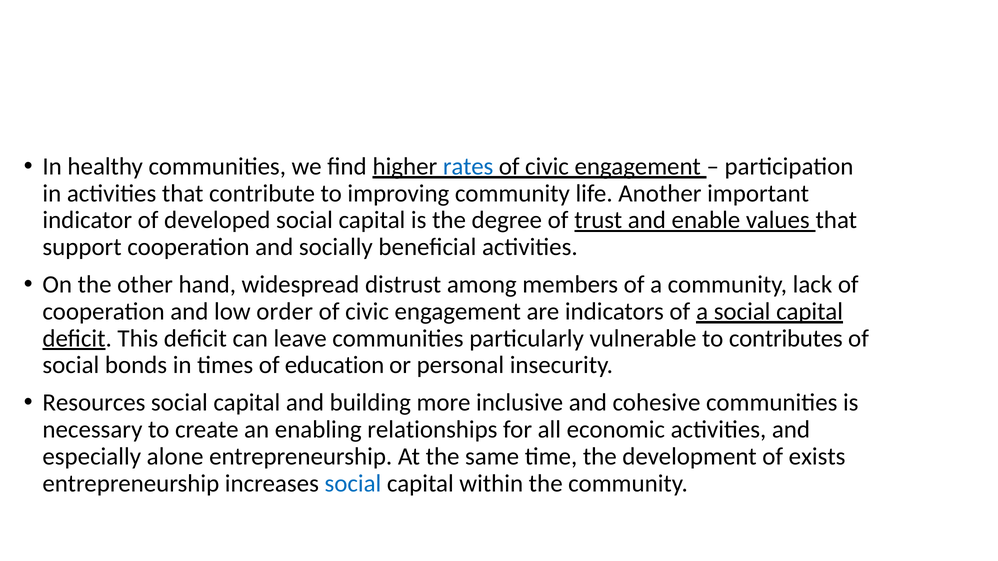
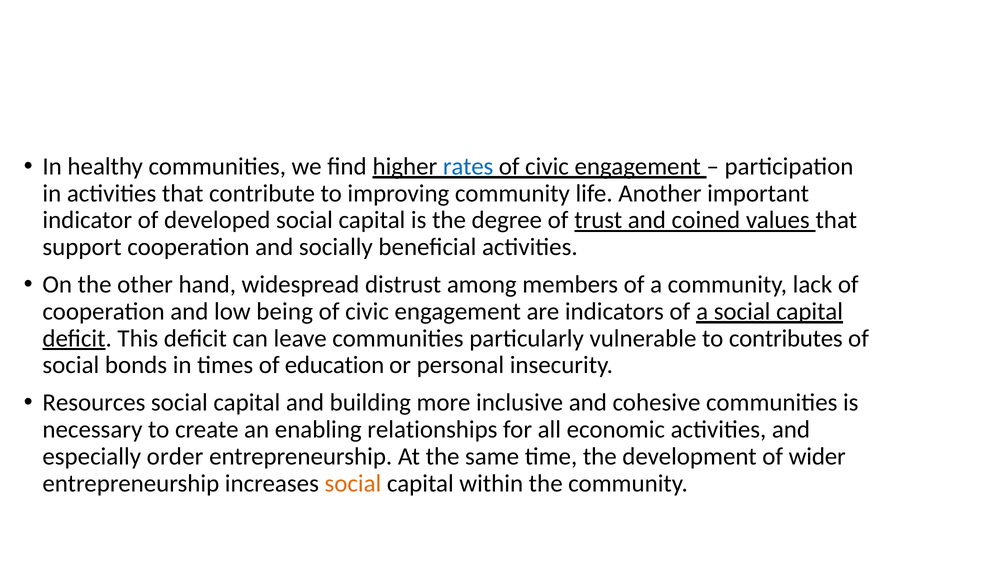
enable: enable -> coined (706, 220)
order: order -> being (285, 312)
alone: alone -> order (175, 457)
exists: exists -> wider (817, 457)
social colour: blue -> orange (353, 484)
